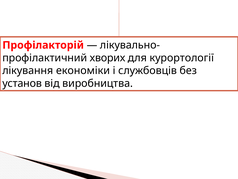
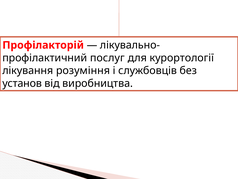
хворих: хворих -> послуг (107, 58)
економіки: економіки -> розуміння (83, 70)
